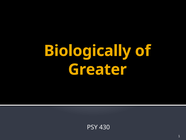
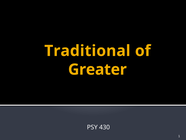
Biologically: Biologically -> Traditional (87, 51)
